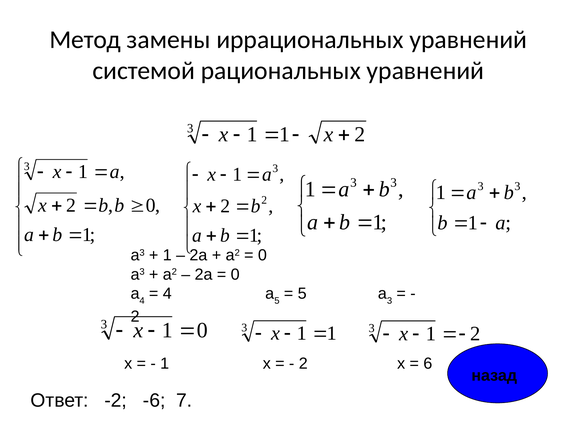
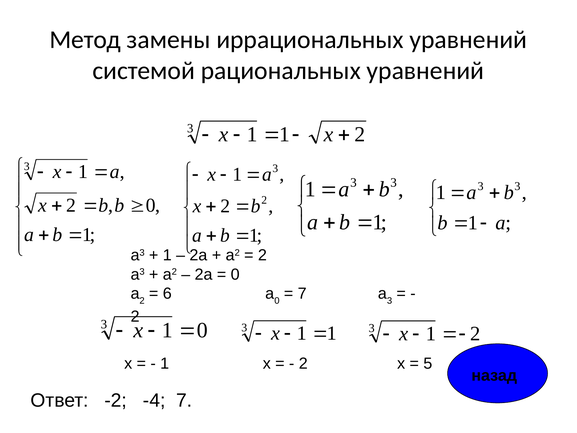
0: 0 -> 2 (262, 255)
4: 4 -> 2 (142, 301)
4: 4 -> 6 (167, 294)
5: 5 -> 0 (277, 301)
5: 5 -> 7 (302, 294)
6: 6 -> 5 (428, 363)
-6: -6 -> -4 (154, 400)
